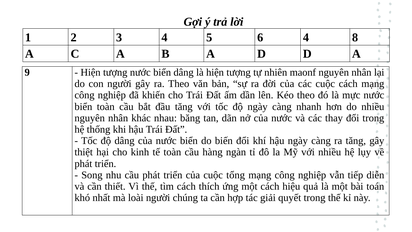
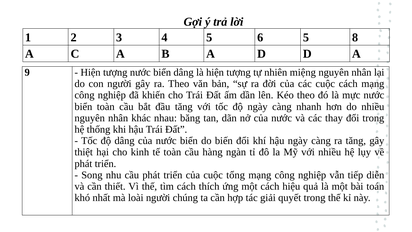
6 4: 4 -> 5 (306, 37)
maonf: maonf -> miệng (303, 72)
